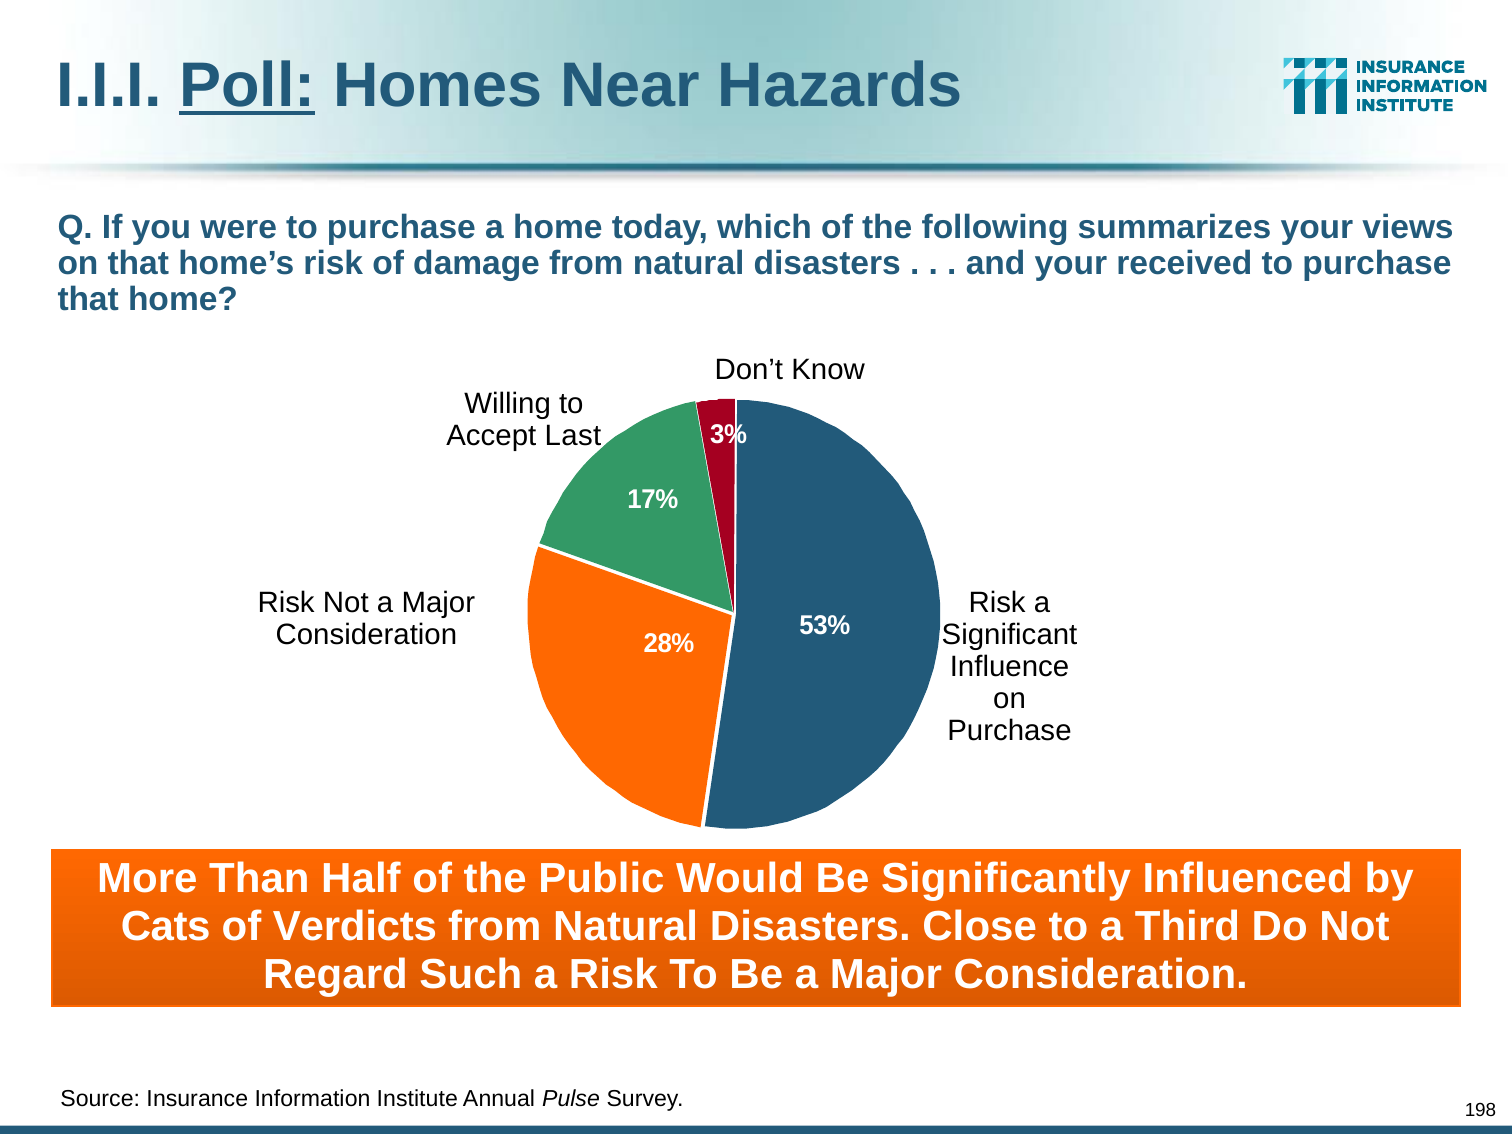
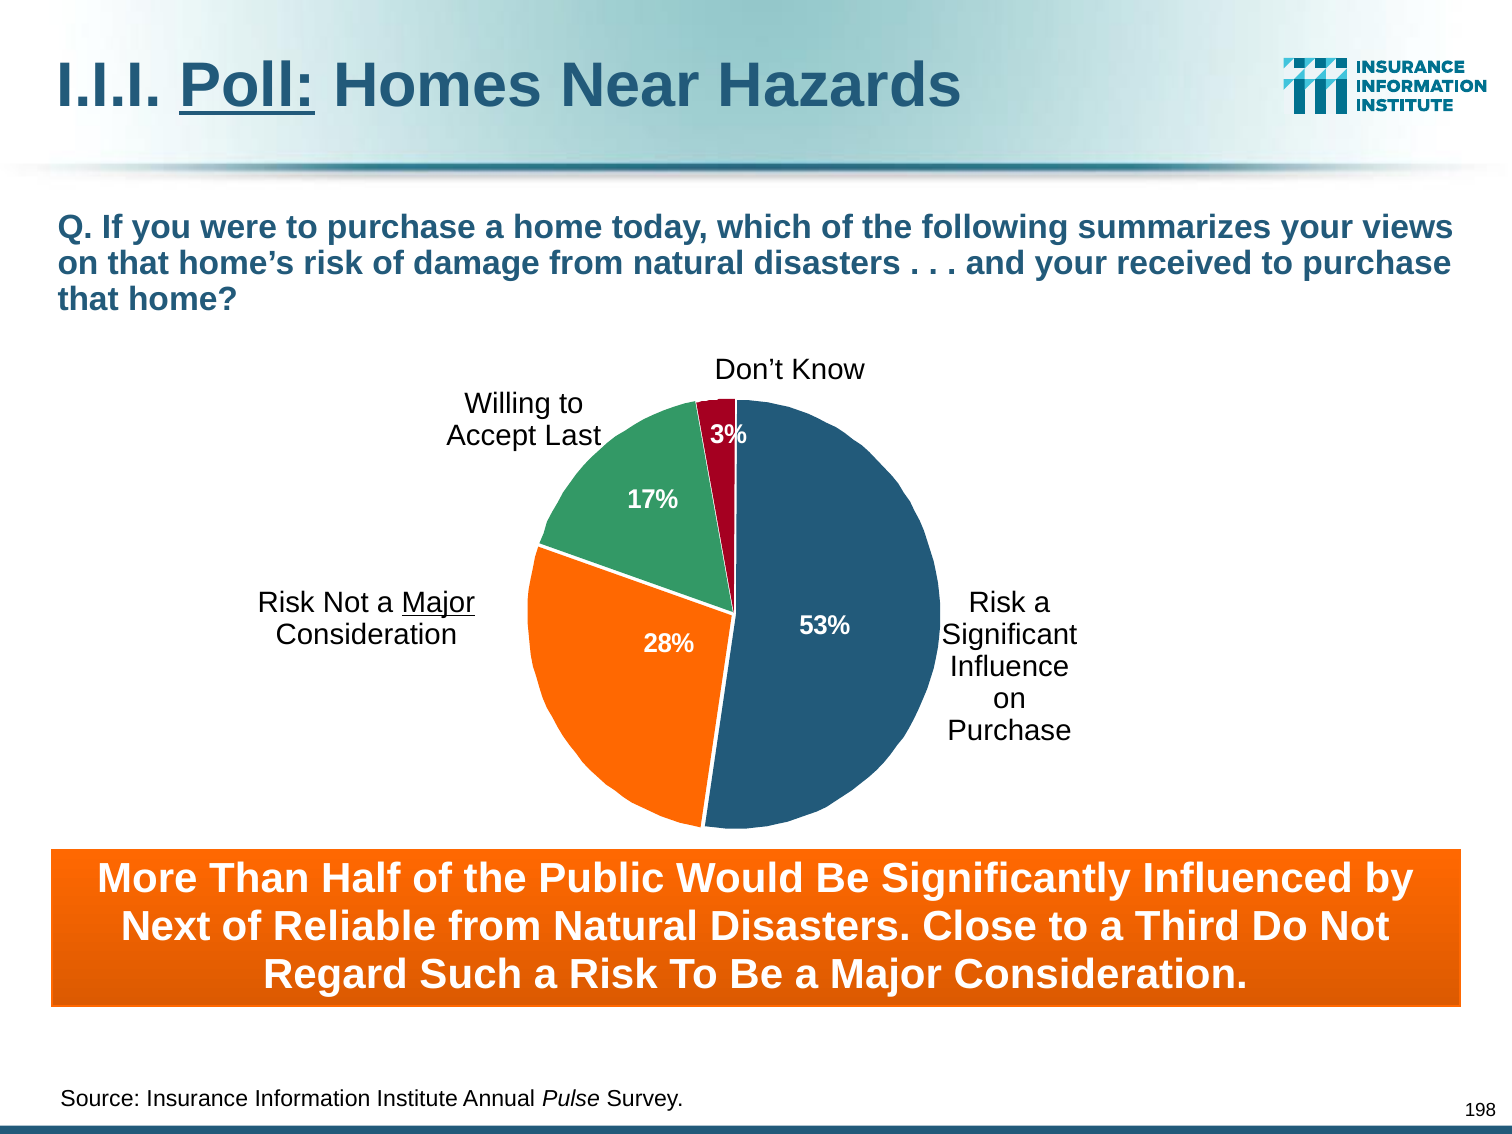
Major underline: none -> present (438, 603)
Cats: Cats -> Next (166, 927)
Verdicts: Verdicts -> Reliable (355, 927)
